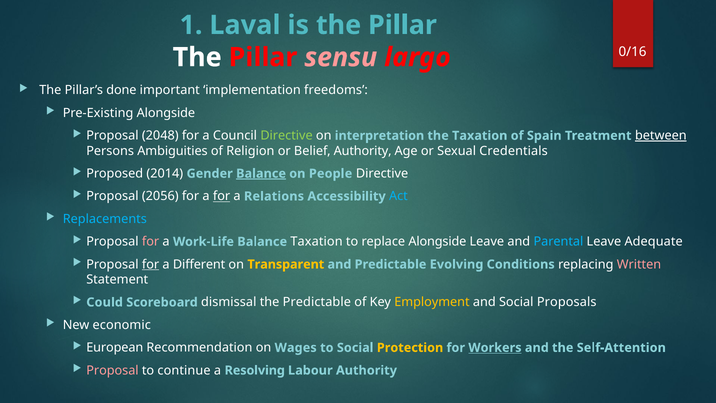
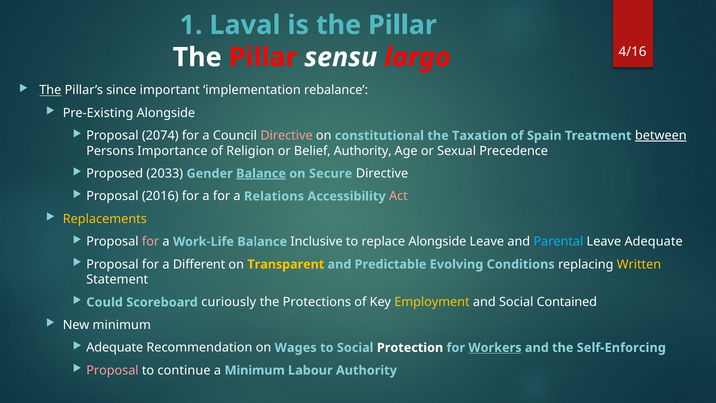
0/16: 0/16 -> 4/16 (633, 52)
sensu colour: pink -> white (341, 57)
The underline: none -> present (50, 90)
done: done -> since (121, 90)
freedoms: freedoms -> rebalance (336, 90)
2048: 2048 -> 2074 (160, 136)
Directive colour: light green -> pink (287, 136)
interpretation: interpretation -> constitutional (379, 136)
Ambiguities: Ambiguities -> Importance (172, 151)
Credentials: Credentials -> Precedence (514, 151)
2014: 2014 -> 2033 (165, 173)
People: People -> Secure (331, 173)
2056: 2056 -> 2016 (160, 196)
for underline: present -> none (222, 196)
Act colour: light blue -> pink (398, 196)
Replacements colour: light blue -> yellow (105, 219)
Balance Taxation: Taxation -> Inclusive (317, 242)
for underline: present -> none (151, 264)
Written colour: pink -> yellow (639, 264)
dismissal: dismissal -> curiously (229, 302)
the Predictable: Predictable -> Protections (317, 302)
Proposals: Proposals -> Contained (567, 302)
New economic: economic -> minimum (122, 325)
European: European -> Adequate (115, 347)
Protection colour: yellow -> white (410, 347)
Self-Attention: Self-Attention -> Self-Enforcing (621, 347)
a Resolving: Resolving -> Minimum (255, 370)
